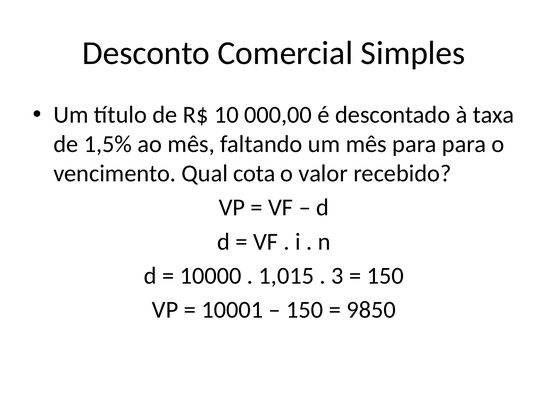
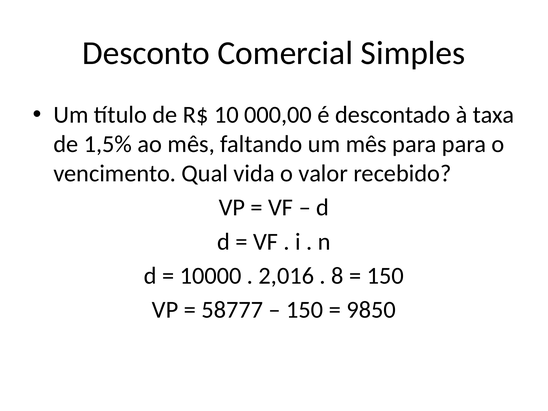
cota: cota -> vida (254, 173)
1,015: 1,015 -> 2,016 (286, 276)
3: 3 -> 8 (337, 276)
10001: 10001 -> 58777 (232, 310)
